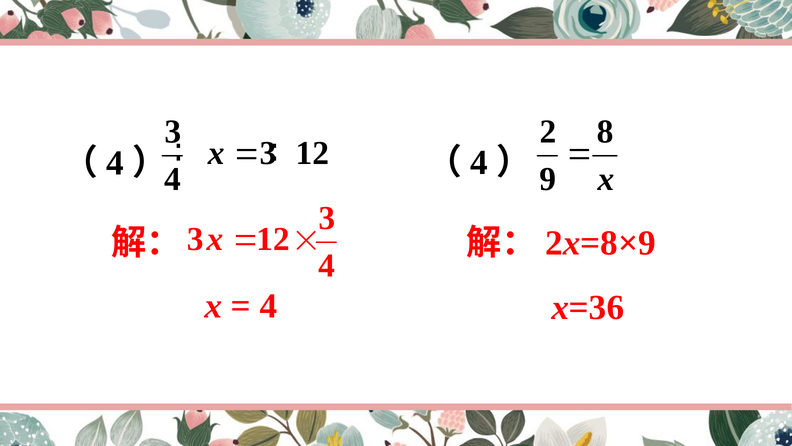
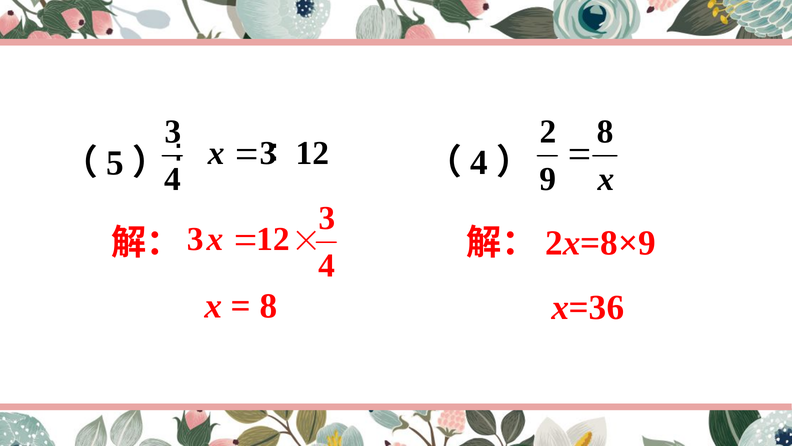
4: 4 -> 5 (115, 163)
4: 4 -> 8 (268, 306)
